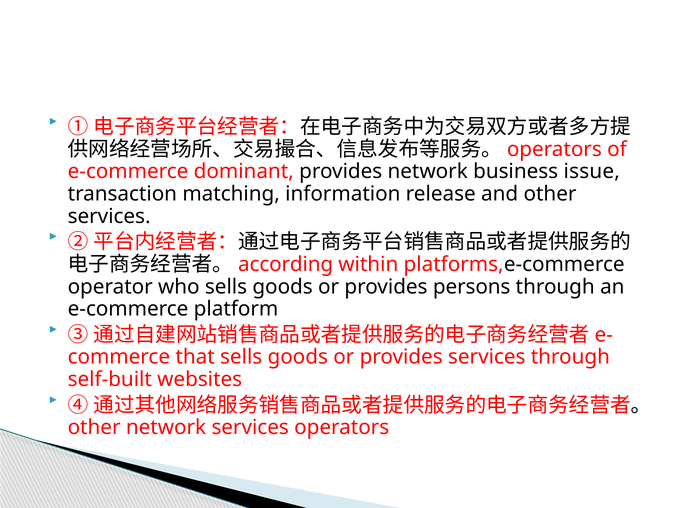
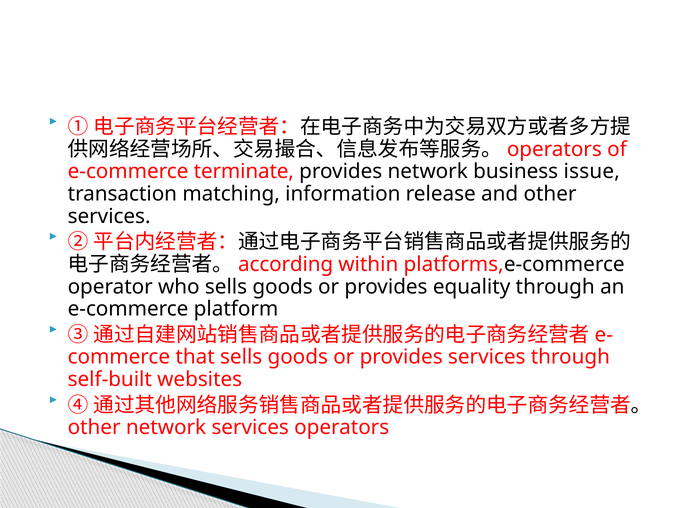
dominant: dominant -> terminate (244, 172)
persons: persons -> equality (472, 287)
